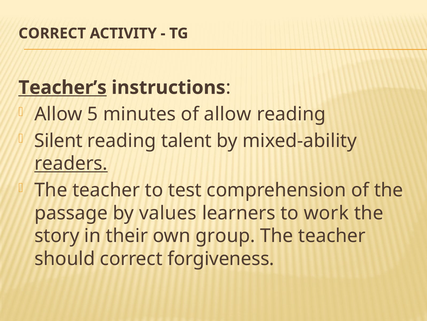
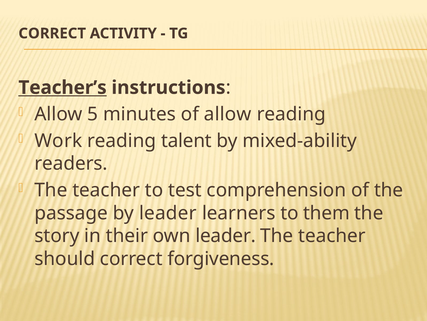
Silent: Silent -> Work (58, 141)
readers underline: present -> none (71, 163)
by values: values -> leader (168, 213)
work: work -> them (327, 213)
own group: group -> leader (226, 235)
